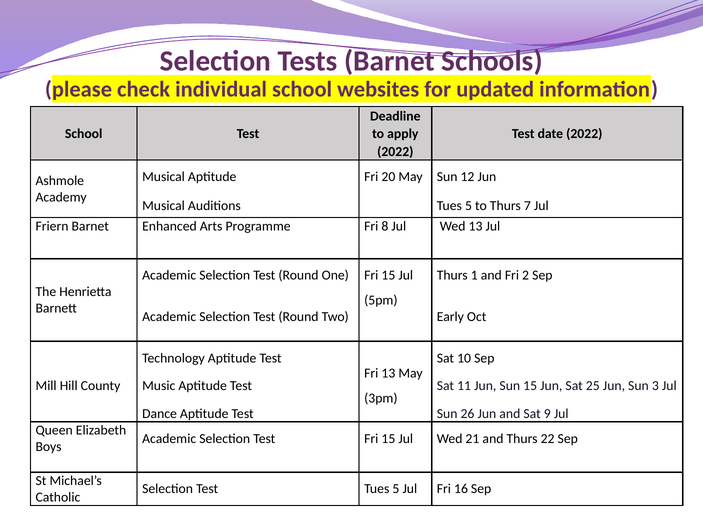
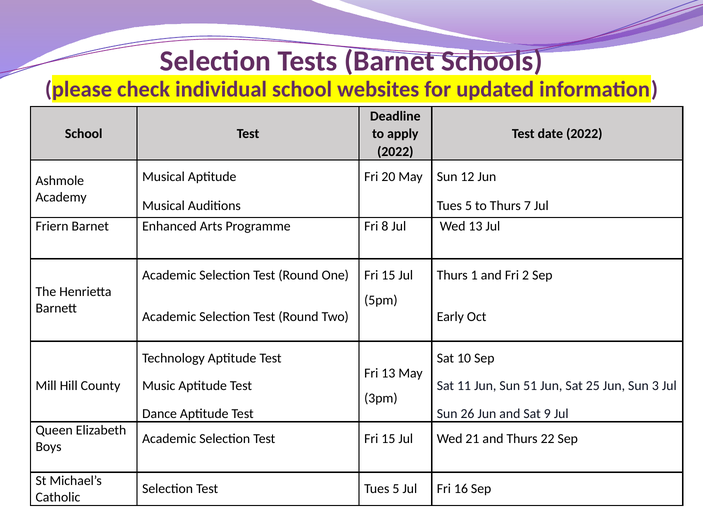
Sun 15: 15 -> 51 (530, 386)
